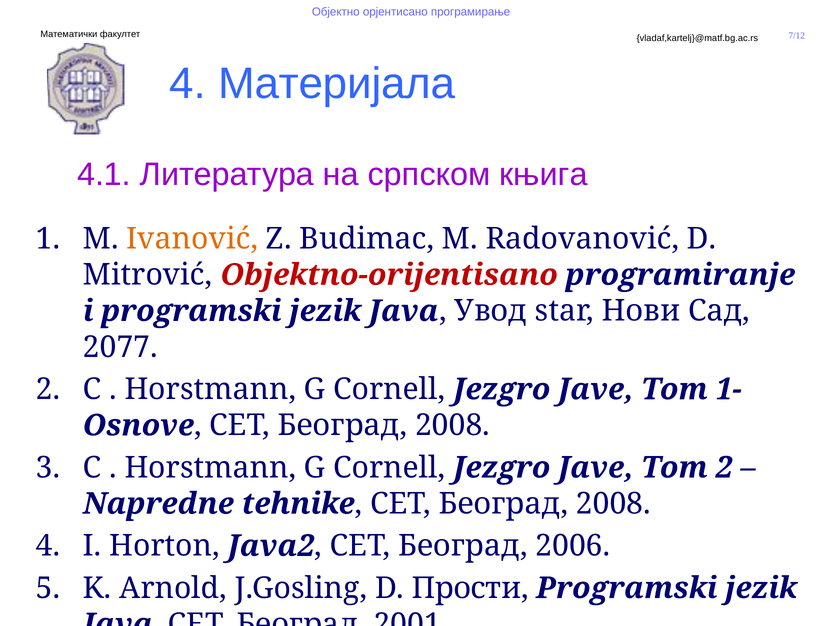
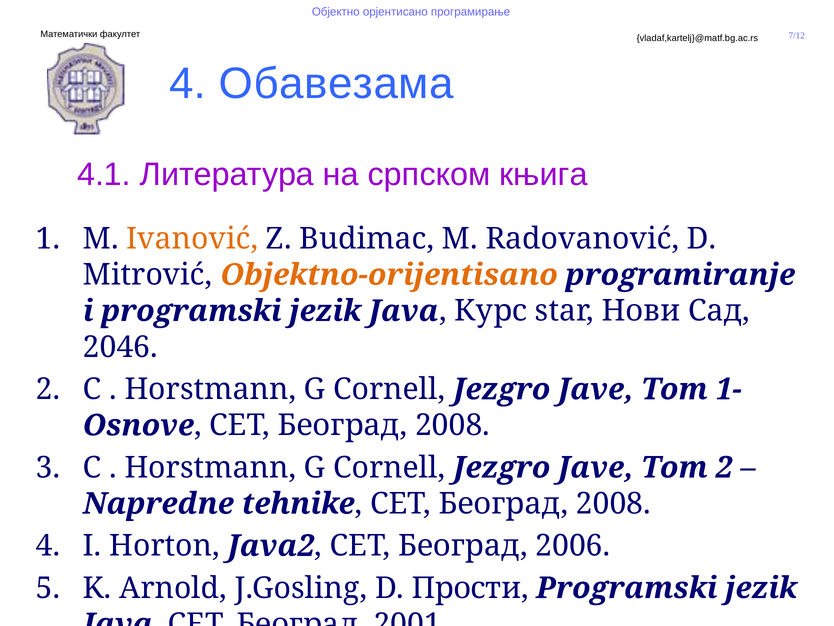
Материјала: Материјала -> Обавезама (336, 84)
Objektno-orijentisano colour: red -> orange (389, 275)
Увод: Увод -> Курс (491, 311)
2077: 2077 -> 2046 (120, 347)
